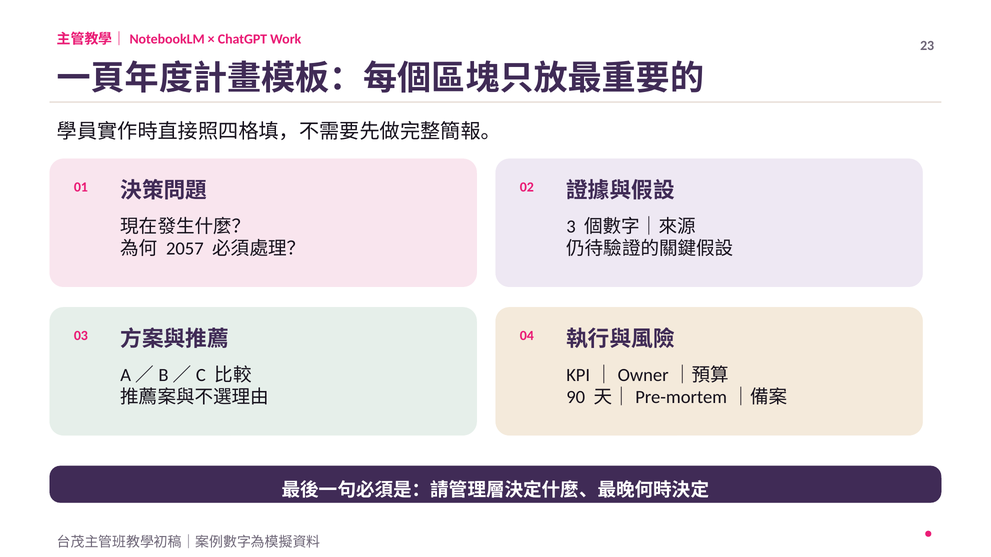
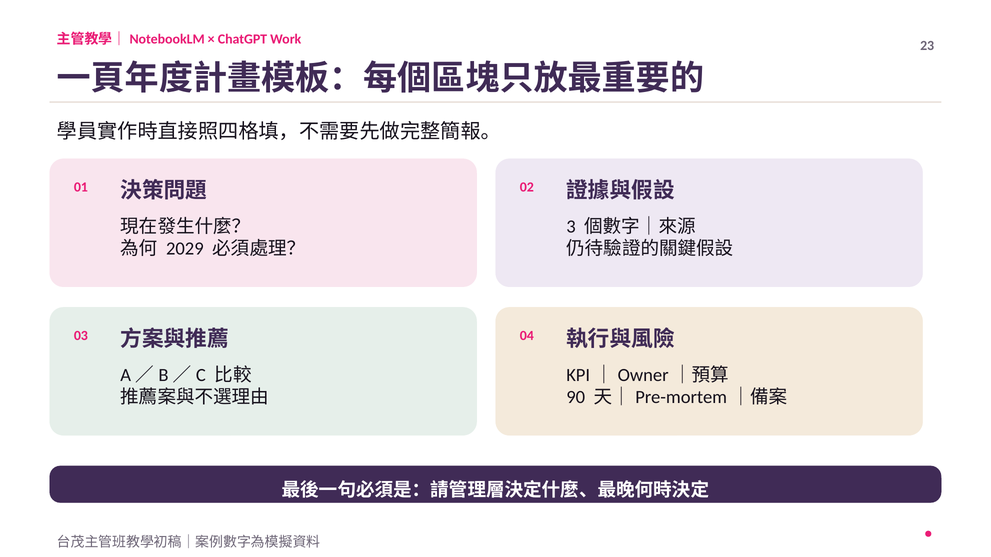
2057: 2057 -> 2029 (185, 249)
